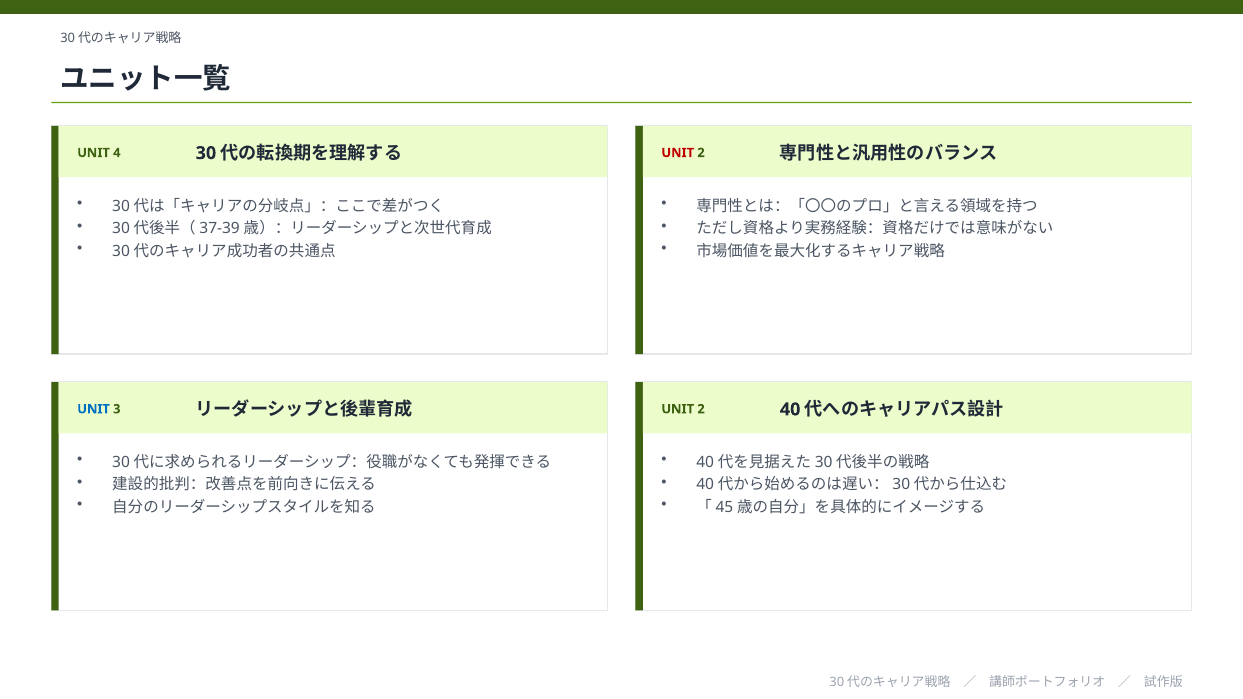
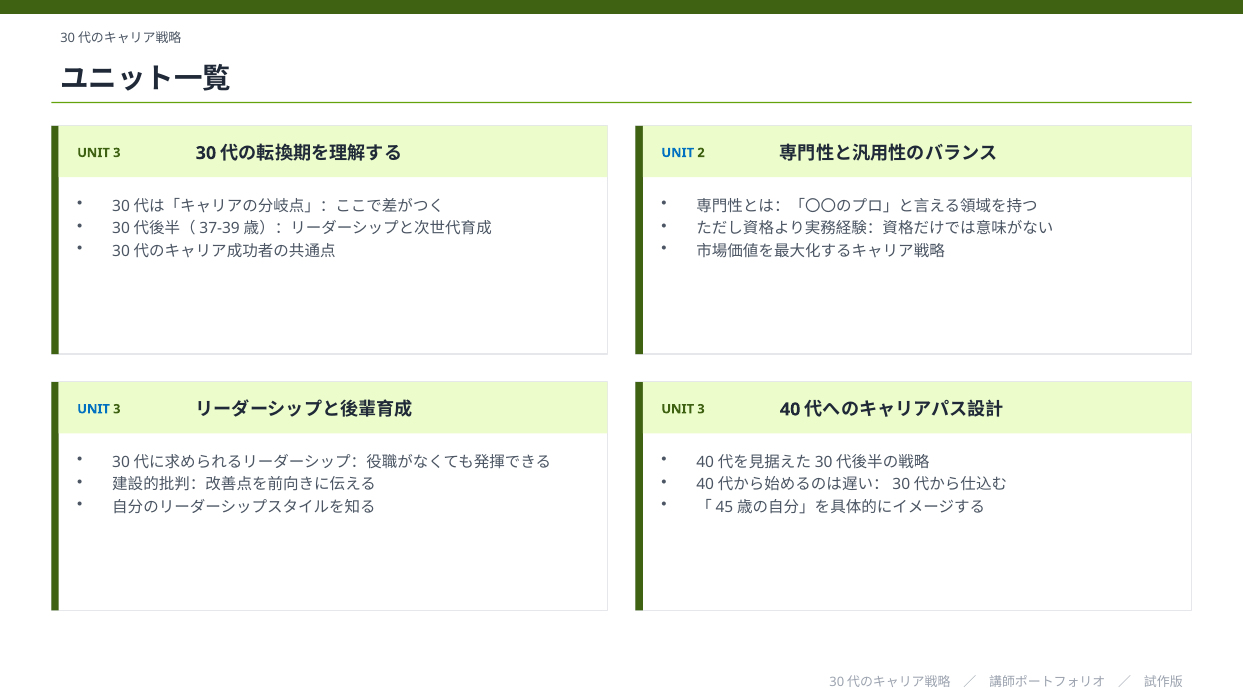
4: 4 -> 3 (117, 153)
UNIT colour: red -> blue (678, 153)
2: 2 -> 3 (701, 409)
